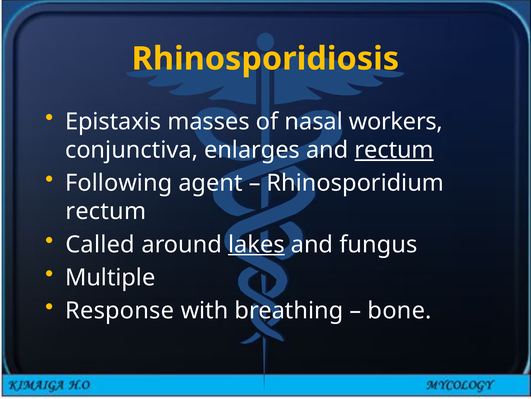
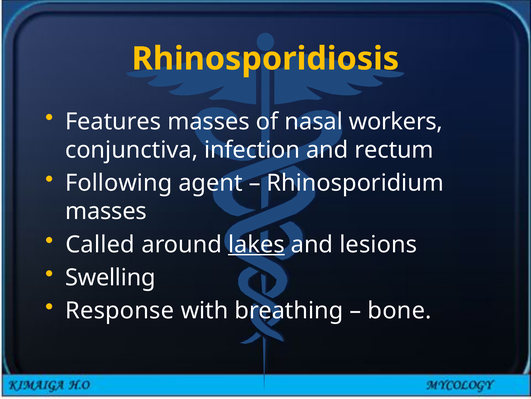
Epistaxis: Epistaxis -> Features (113, 121)
enlarges: enlarges -> infection (252, 150)
rectum underline: present -> none (394, 150)
rectum: rectum -> masses (106, 211)
fungus: fungus -> lesions (378, 244)
Multiple: Multiple -> Swelling (110, 277)
